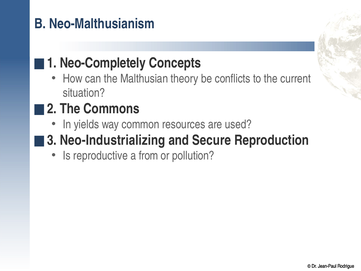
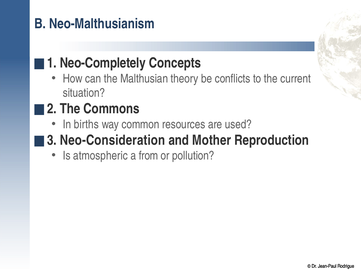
yields: yields -> births (86, 124)
Neo-Industrializing: Neo-Industrializing -> Neo-Consideration (113, 140)
Secure: Secure -> Mother (212, 140)
reproductive: reproductive -> atmospheric (100, 156)
